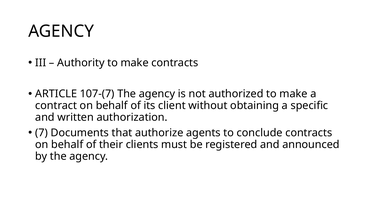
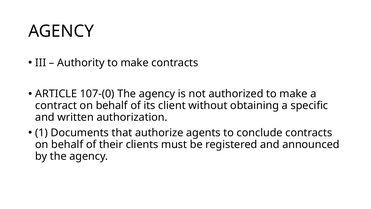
107-(7: 107-(7 -> 107-(0 (97, 94)
7: 7 -> 1 (42, 133)
